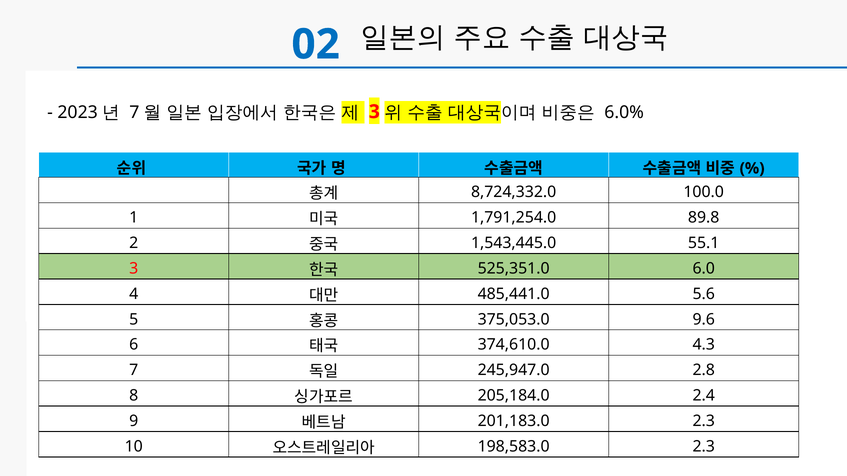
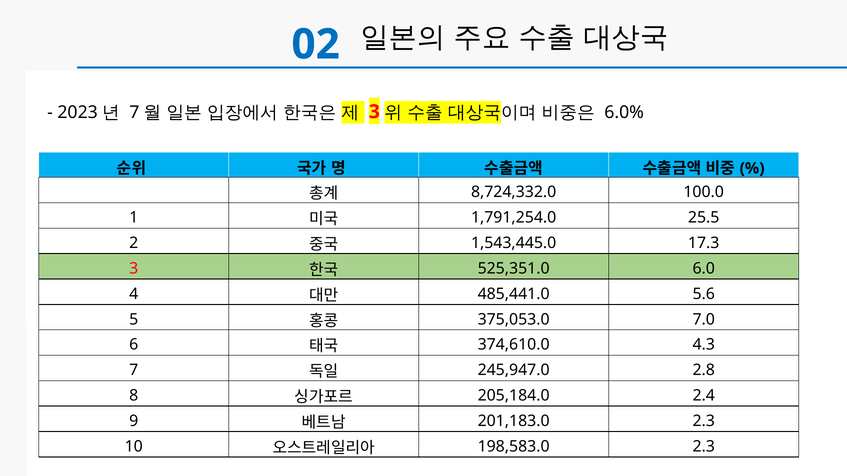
89.8: 89.8 -> 25.5 (704, 218)
55.1: 55.1 -> 17.3 (704, 243)
9.6: 9.6 -> 7.0 (704, 320)
